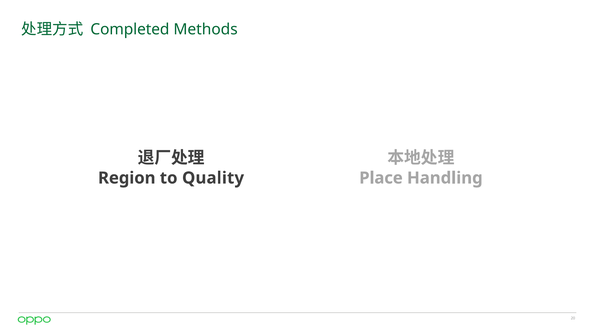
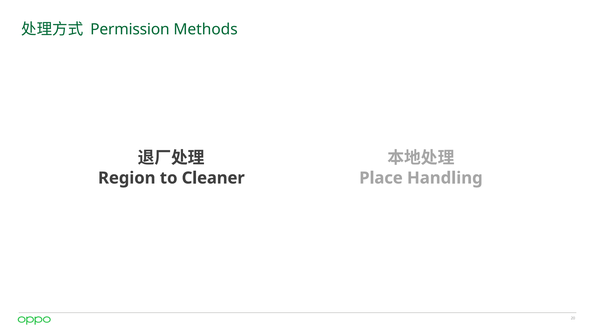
Completed: Completed -> Permission (130, 29)
Quality: Quality -> Cleaner (213, 178)
